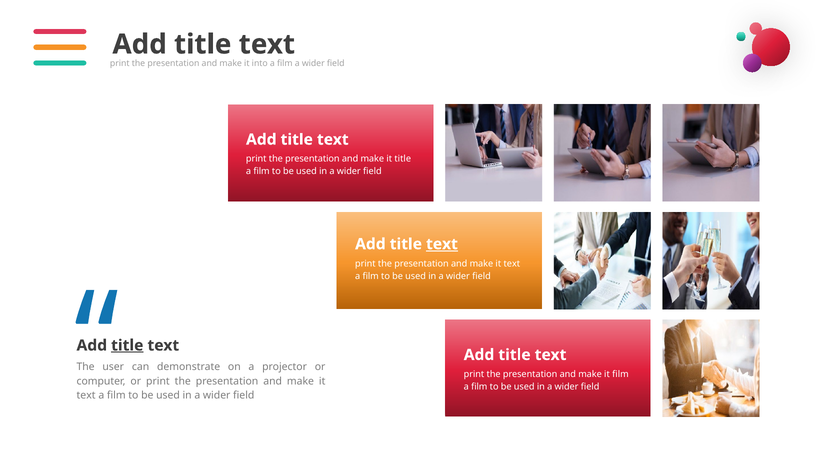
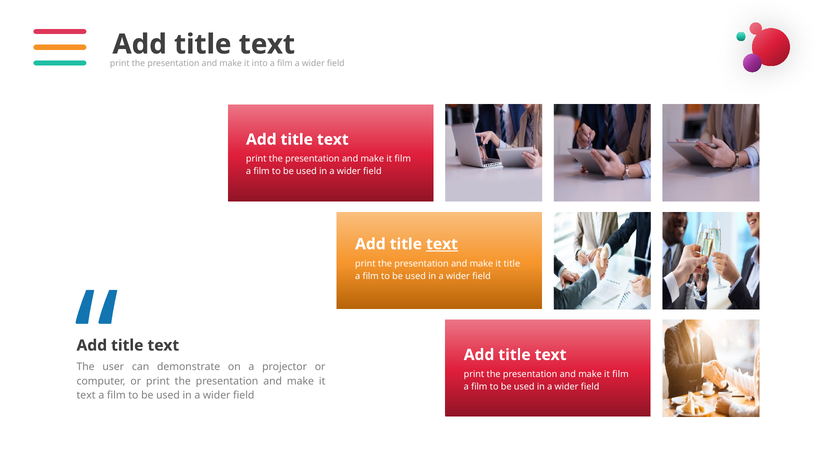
title: title -> film (403, 159)
text: text -> title (512, 263)
title underline: present -> none (127, 345)
